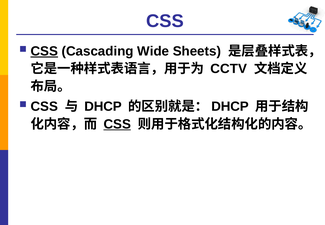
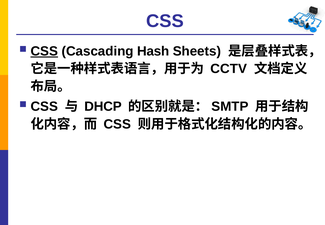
Wide: Wide -> Hash (153, 51)
DHCP: DHCP -> SMTP (230, 107)
CSS underline: present -> none (117, 124)
